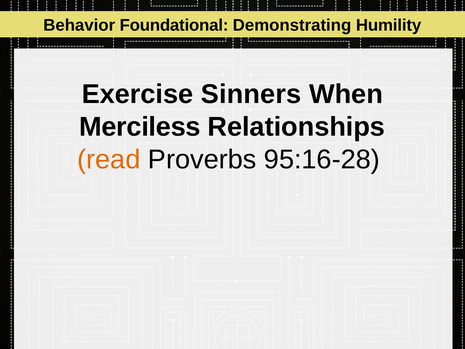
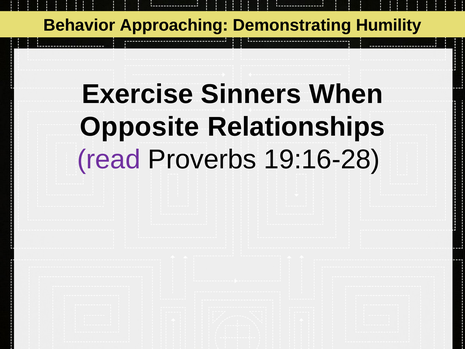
Foundational: Foundational -> Approaching (174, 25)
Merciless: Merciless -> Opposite (140, 127)
read colour: orange -> purple (109, 159)
95:16-28: 95:16-28 -> 19:16-28 (322, 159)
